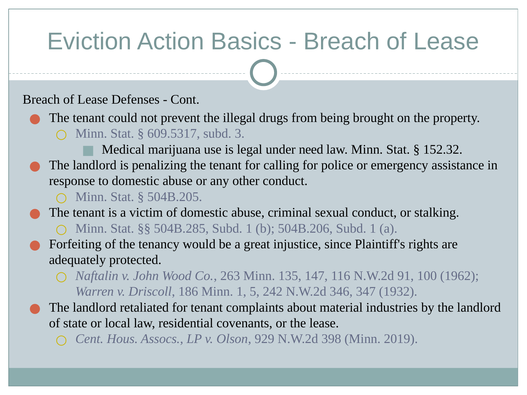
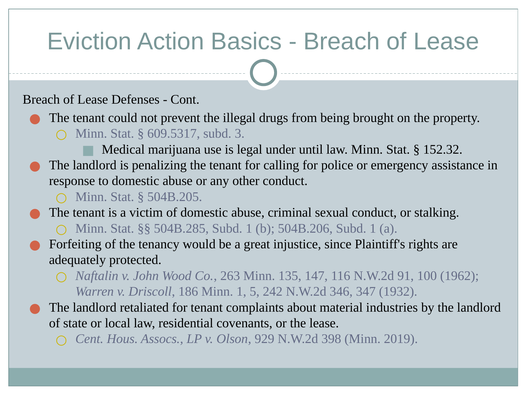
need: need -> until (311, 149)
